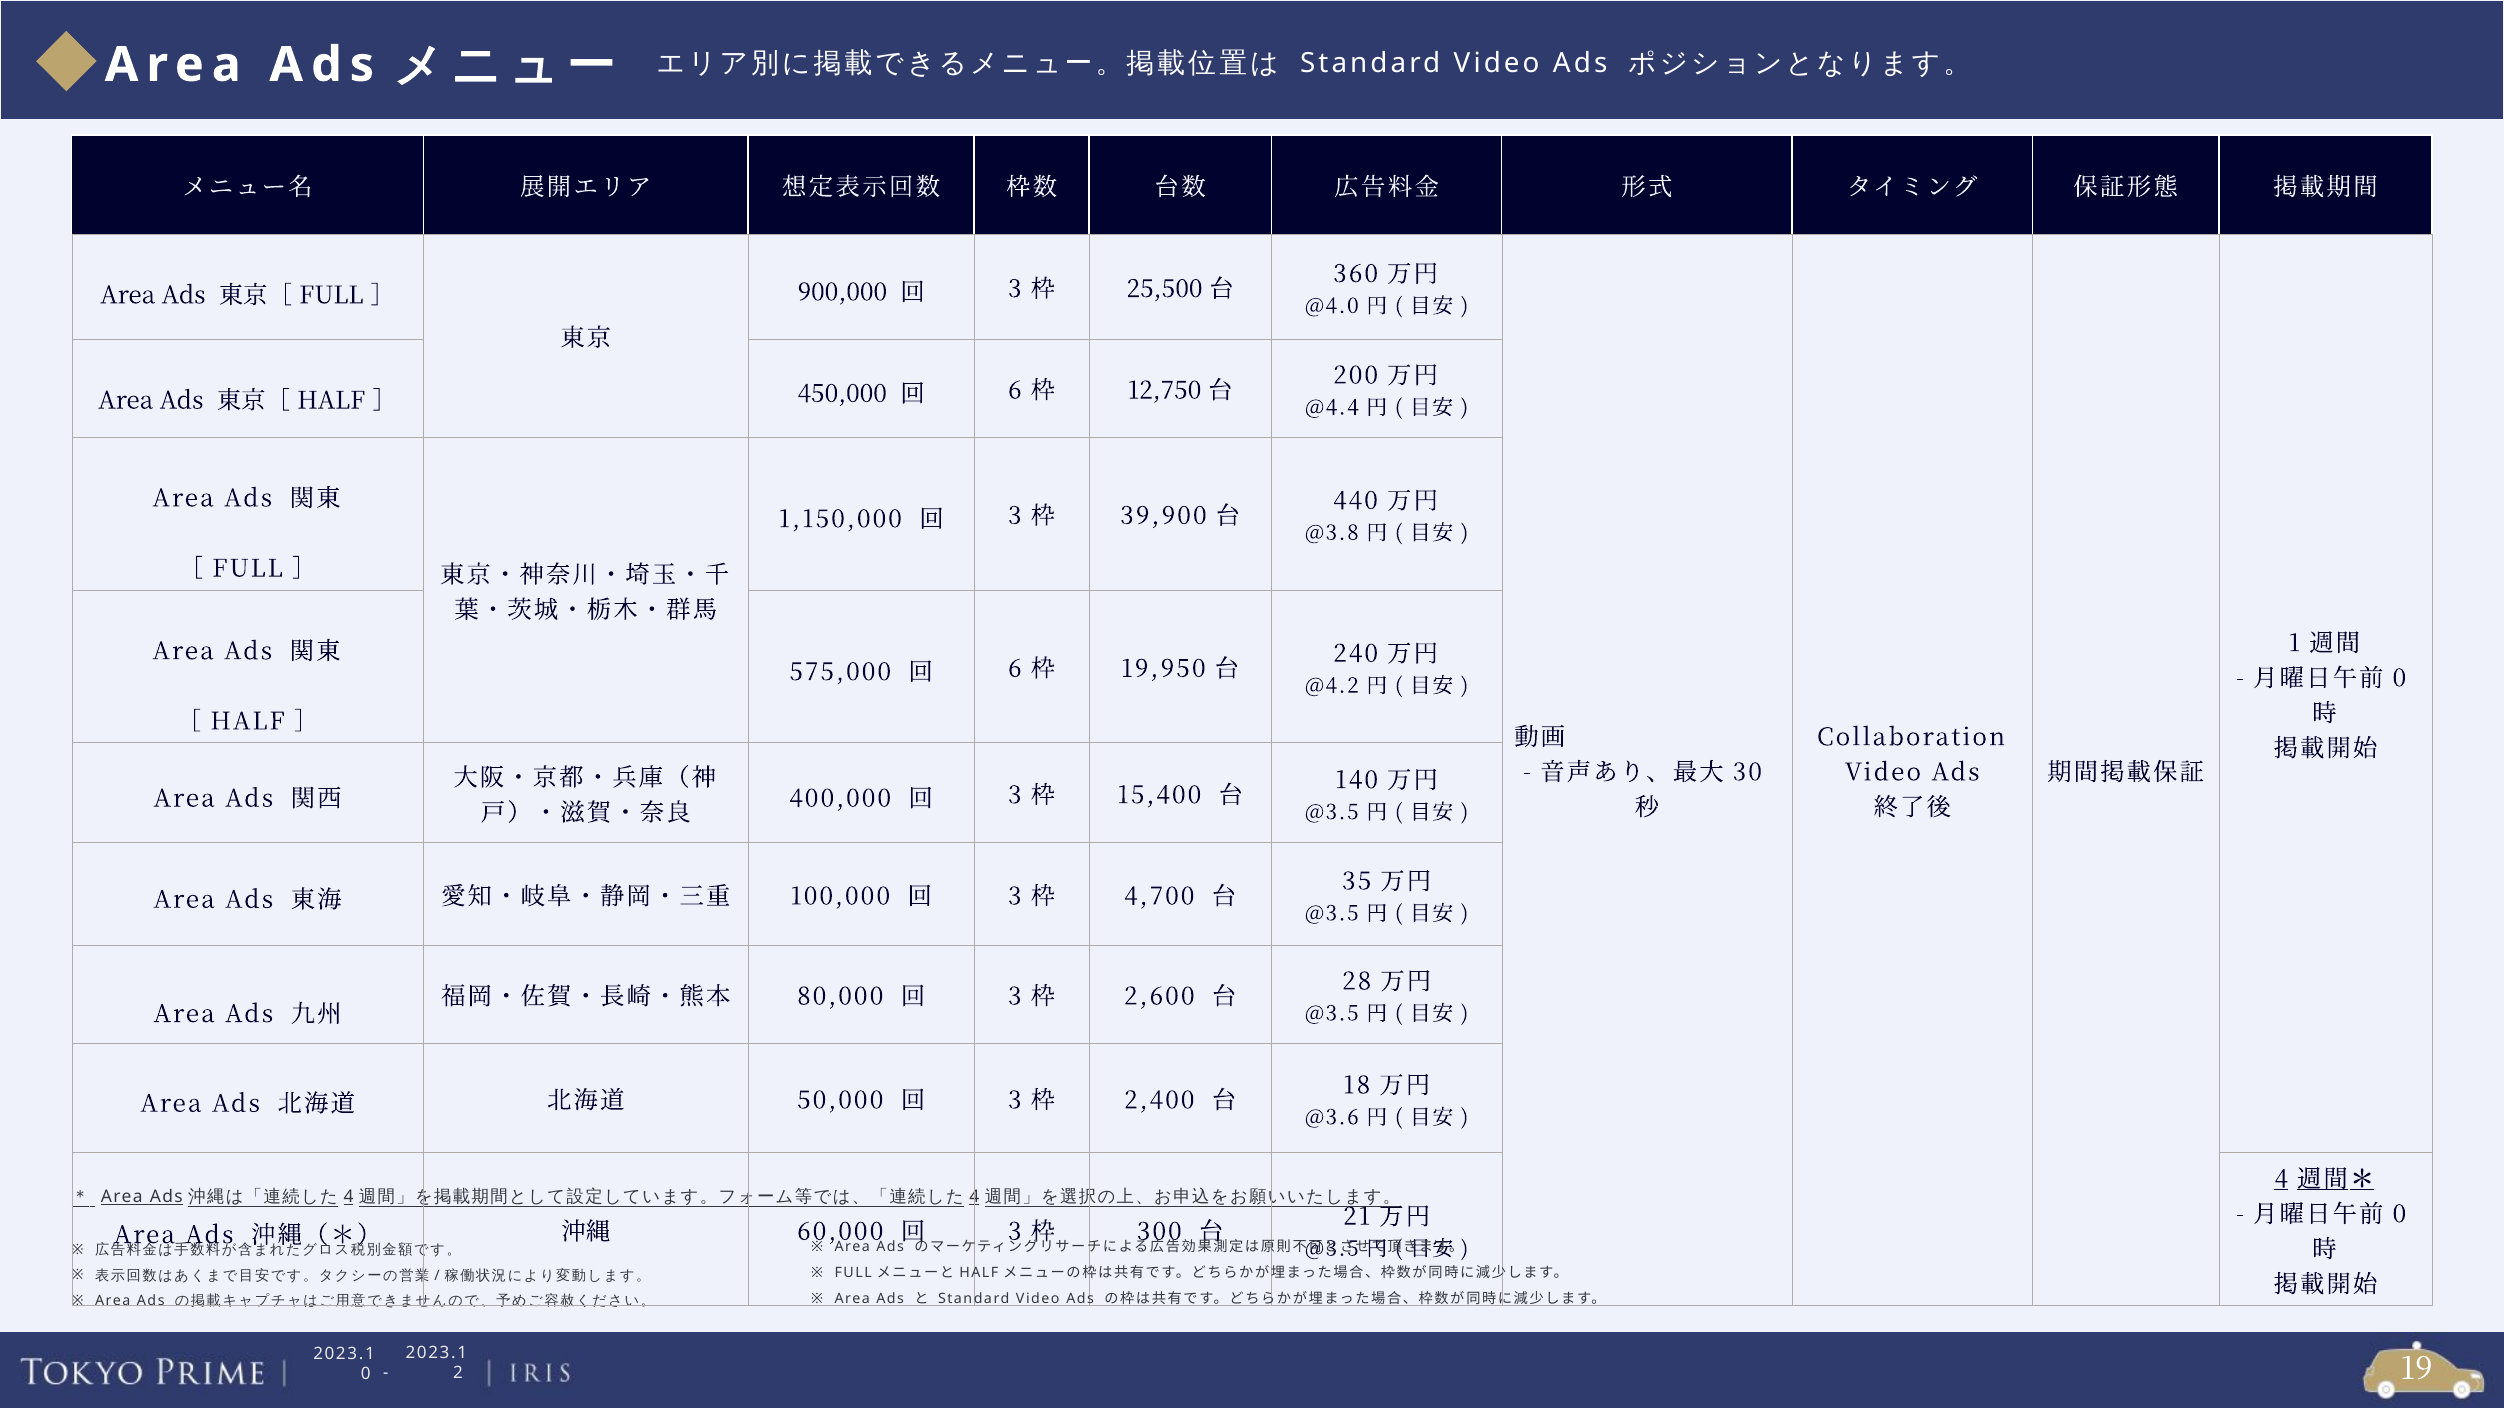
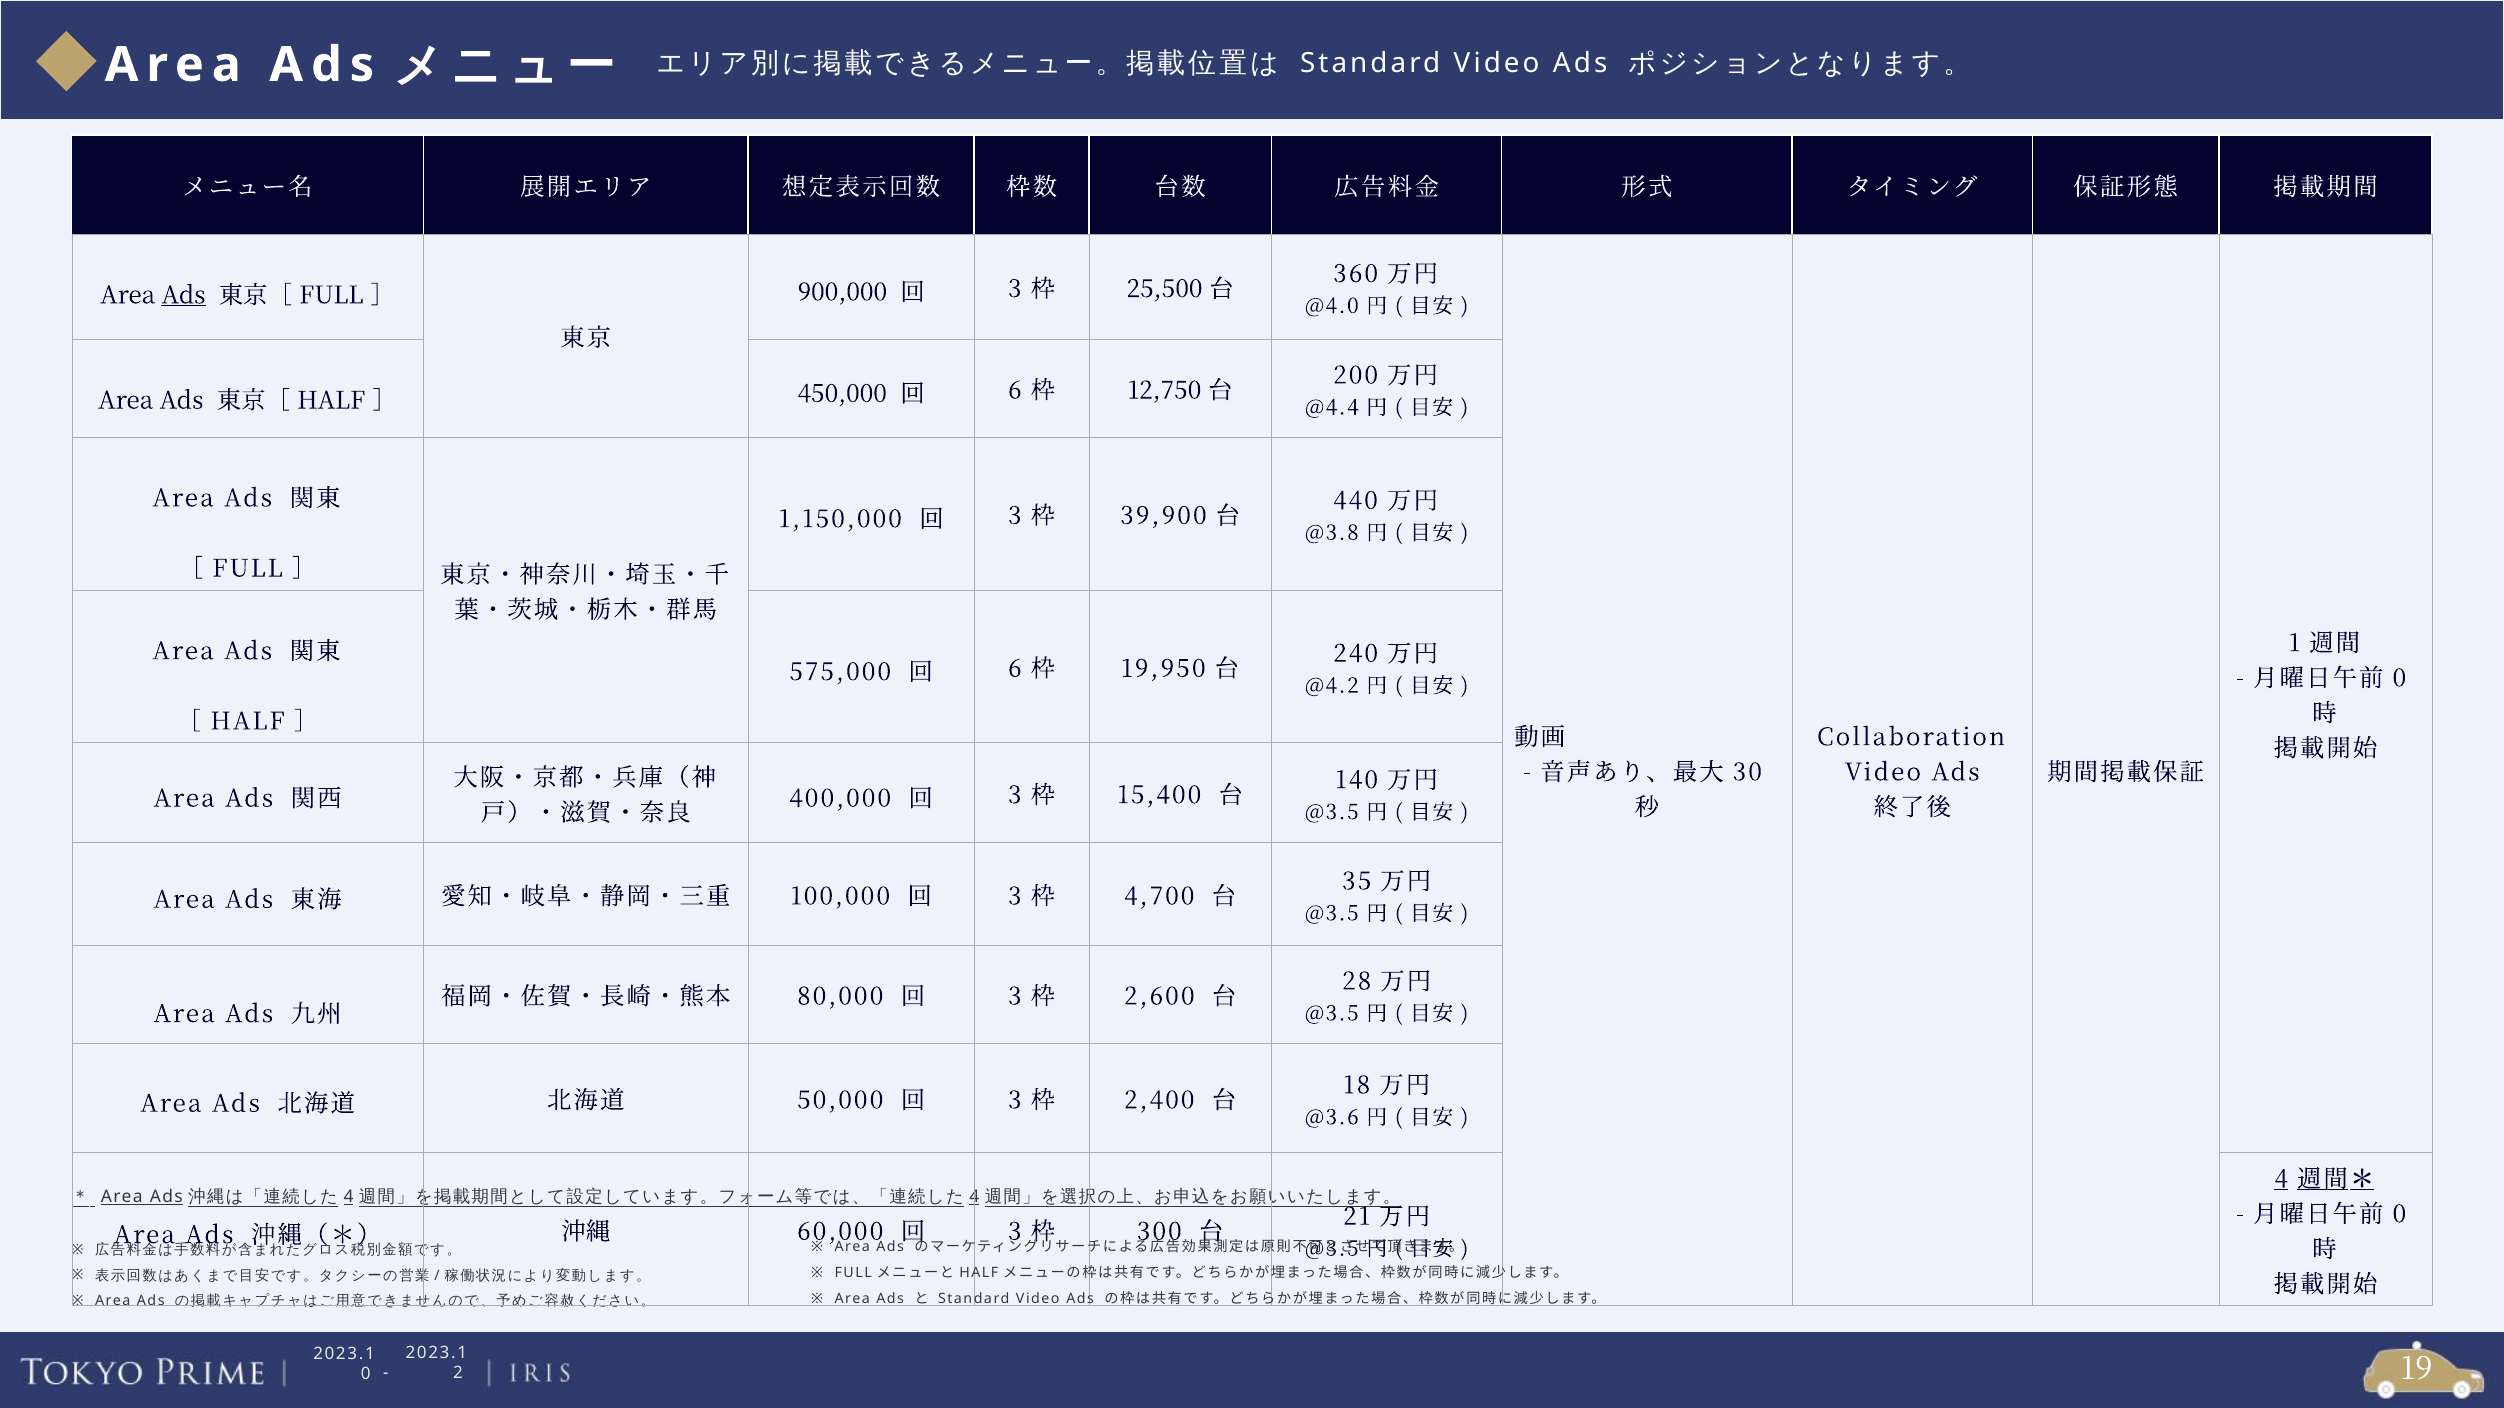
Ads underline: none -> present (184, 295)
